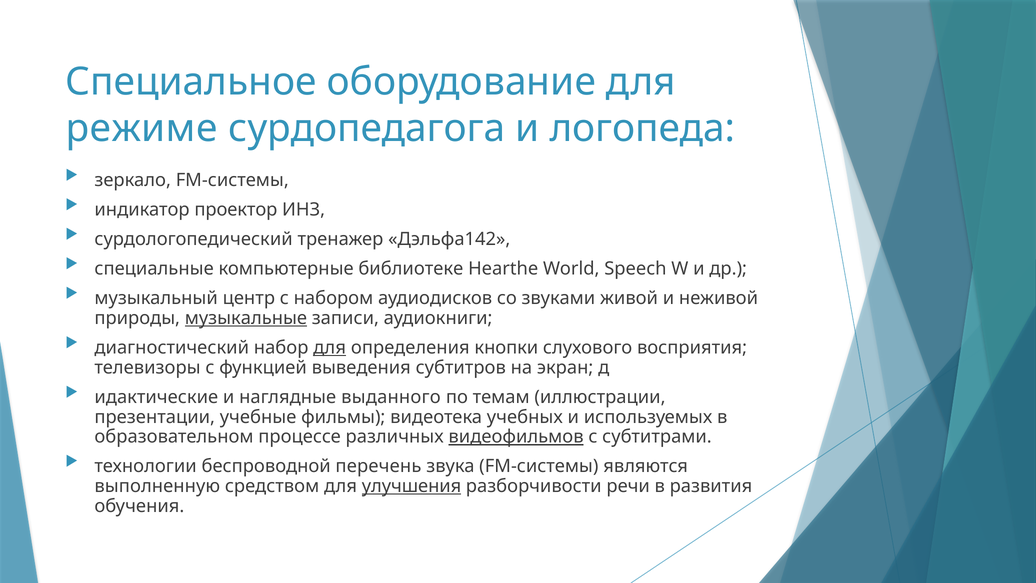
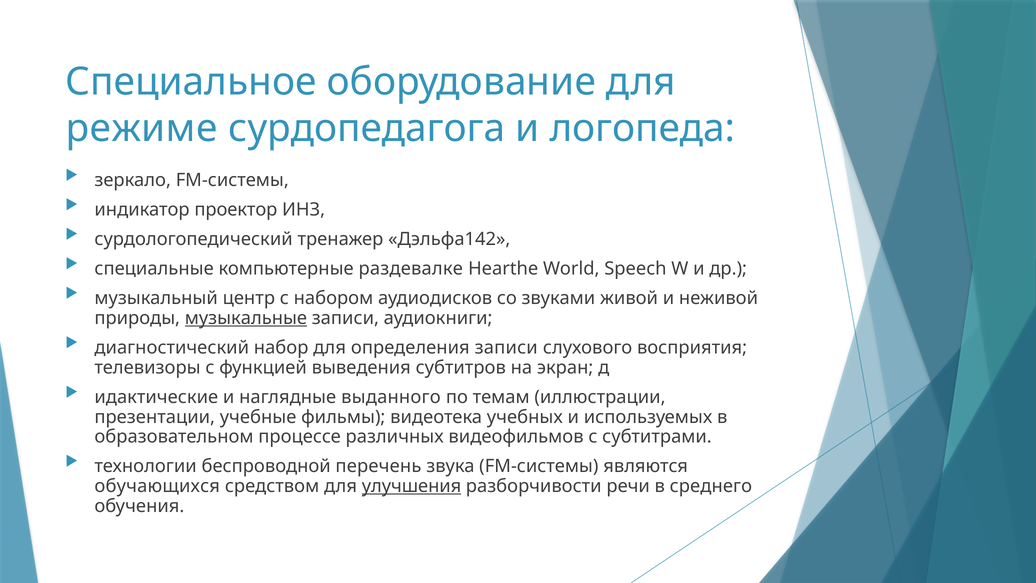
библиотеке: библиотеке -> раздевалке (411, 269)
для underline: present -> none (330, 348)
определения кнопки: кнопки -> записи (506, 348)
видеофильмов underline: present -> none (516, 437)
выполненную: выполненную -> обучающихся (157, 486)
развития: развития -> среднего (711, 486)
